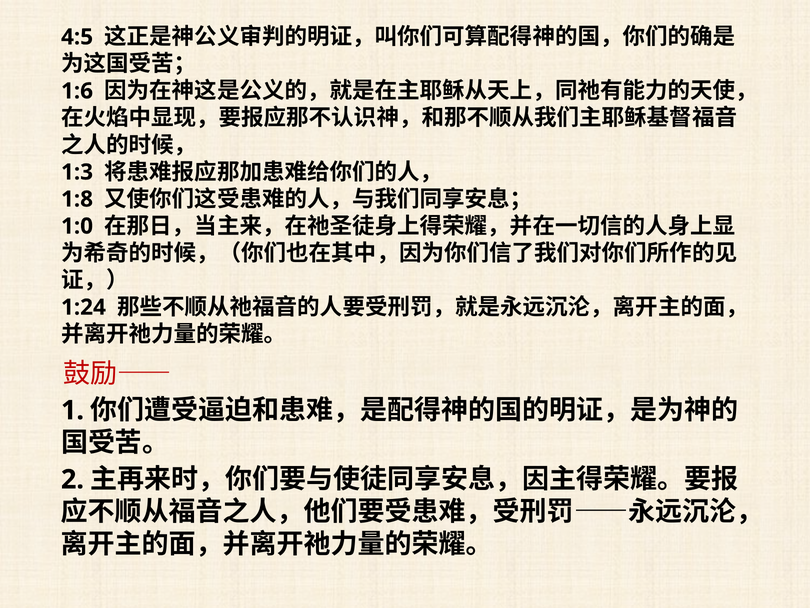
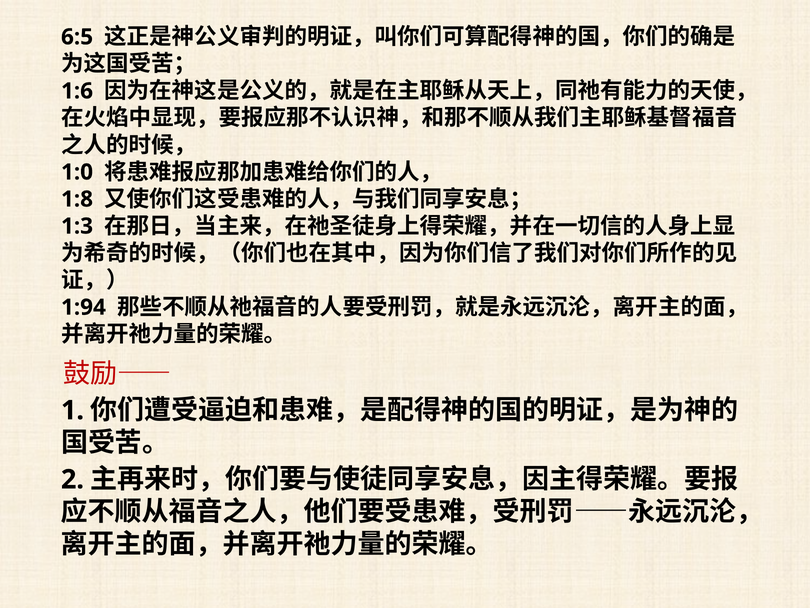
4:5: 4:5 -> 6:5 (77, 37)
1:3: 1:3 -> 1:0 (77, 172)
1:0: 1:0 -> 1:3 (77, 226)
1:24: 1:24 -> 1:94 (83, 307)
